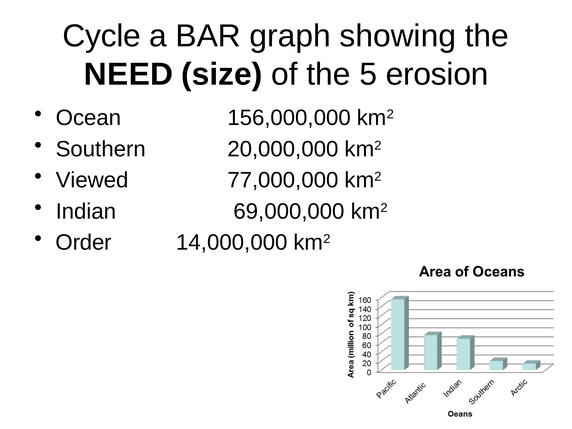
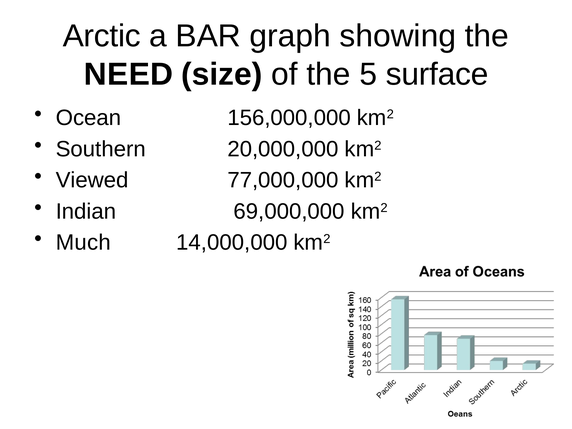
Cycle: Cycle -> Arctic (102, 36)
erosion: erosion -> surface (437, 74)
Order: Order -> Much (83, 243)
